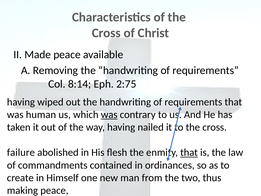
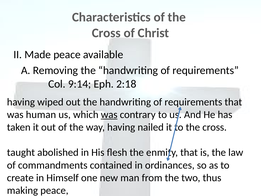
8:14: 8:14 -> 9:14 (80, 84)
2:75: 2:75 -> 2:18 (126, 84)
failure: failure -> taught (21, 152)
that underline: present -> none (189, 152)
